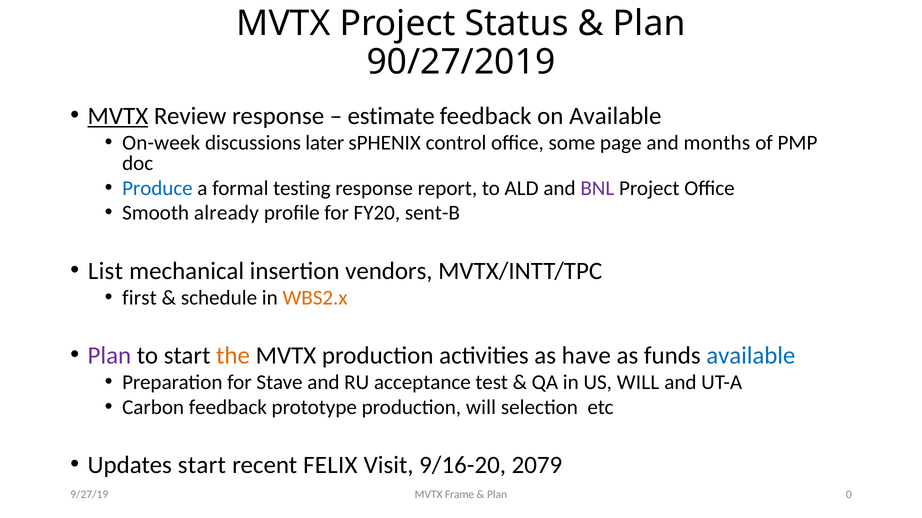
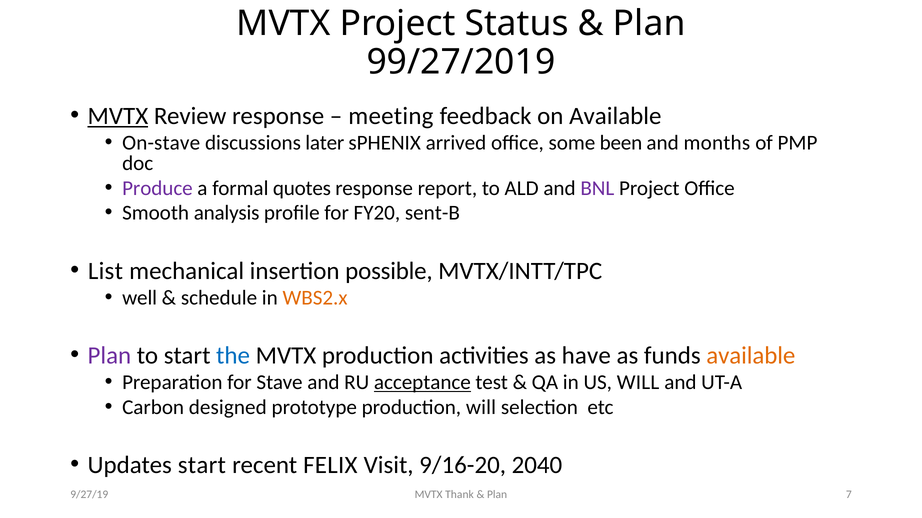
90/27/2019: 90/27/2019 -> 99/27/2019 (461, 62)
estimate: estimate -> meeting (391, 116)
On-week: On-week -> On-stave (161, 143)
control: control -> arrived (456, 143)
page: page -> been (621, 143)
Produce colour: blue -> purple (157, 188)
testing: testing -> quotes (302, 188)
already: already -> analysis (227, 213)
vendors: vendors -> possible (389, 271)
first: first -> well (140, 298)
the colour: orange -> blue (233, 356)
available colour: blue -> orange (751, 356)
acceptance underline: none -> present (422, 383)
Carbon feedback: feedback -> designed (228, 408)
2079: 2079 -> 2040 (537, 466)
Frame: Frame -> Thank (459, 495)
0: 0 -> 7 (849, 495)
